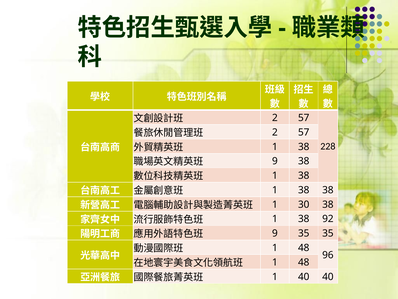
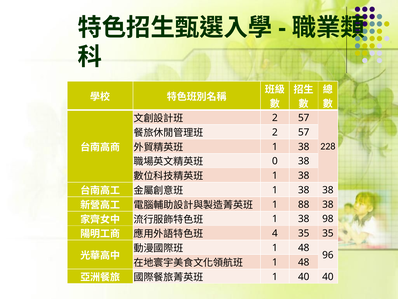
9: 9 -> 0 (275, 161)
30: 30 -> 88 (304, 204)
92: 92 -> 98 (328, 219)
9: 9 -> 4 (275, 233)
